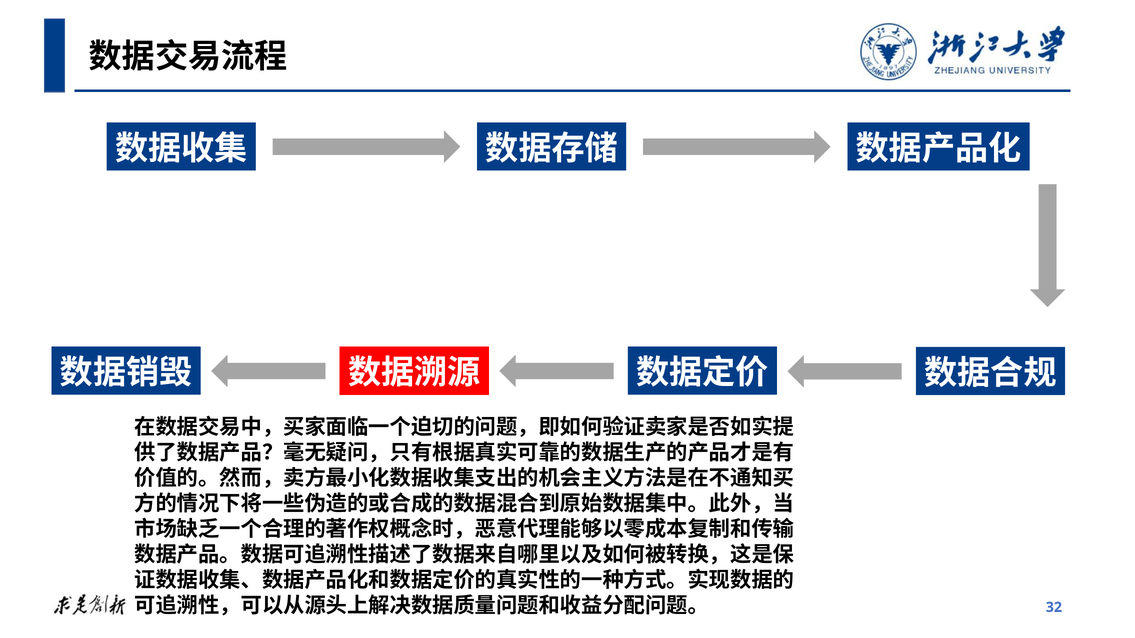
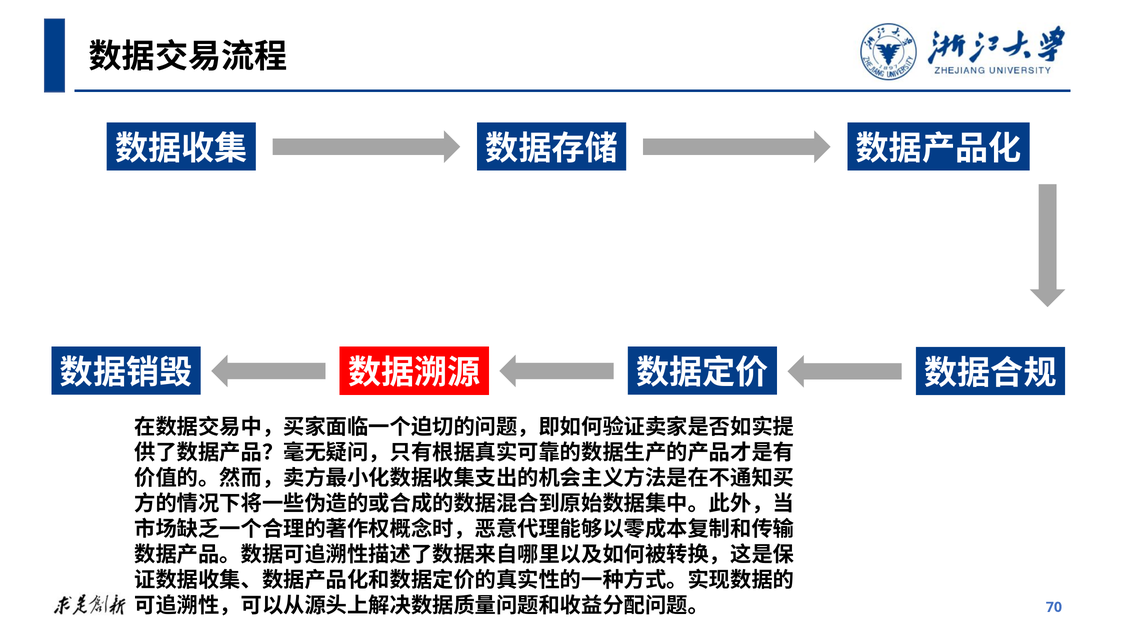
32: 32 -> 70 (1054, 608)
